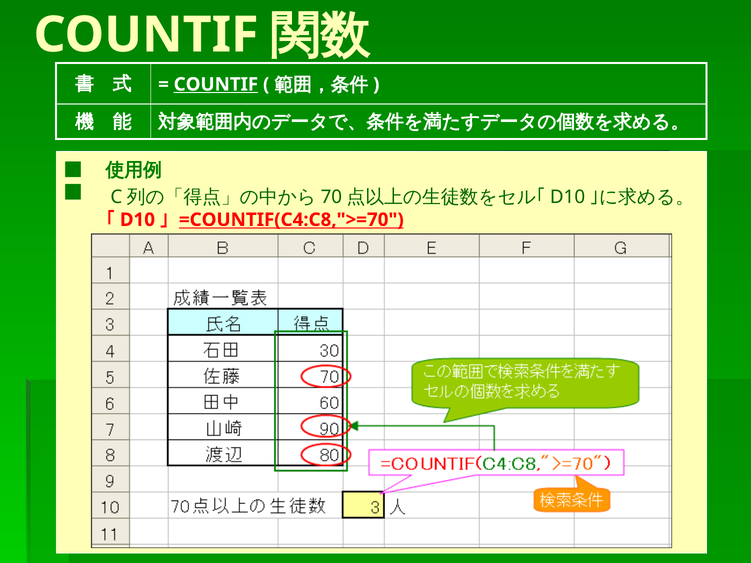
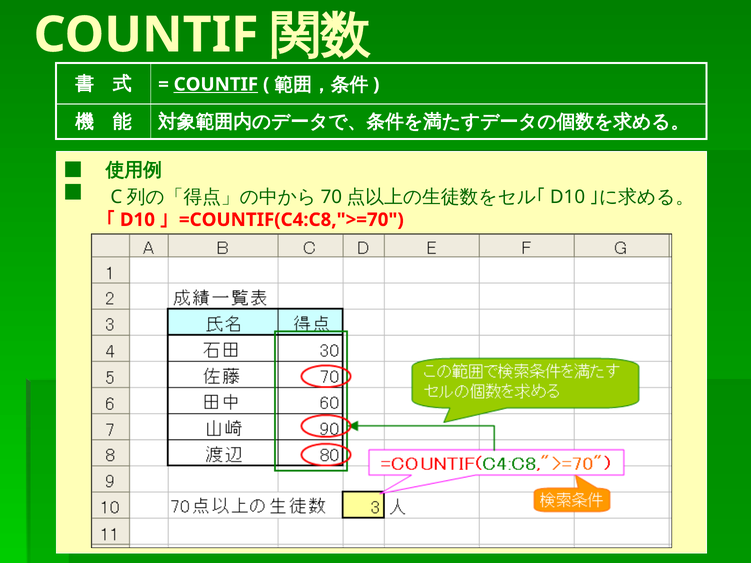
=COUNTIF(C4:C8,">=70 underline: present -> none (291, 220)
